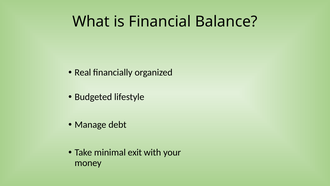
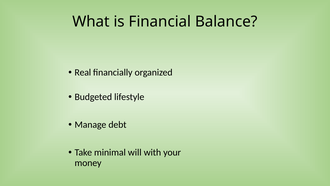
exit: exit -> will (135, 152)
